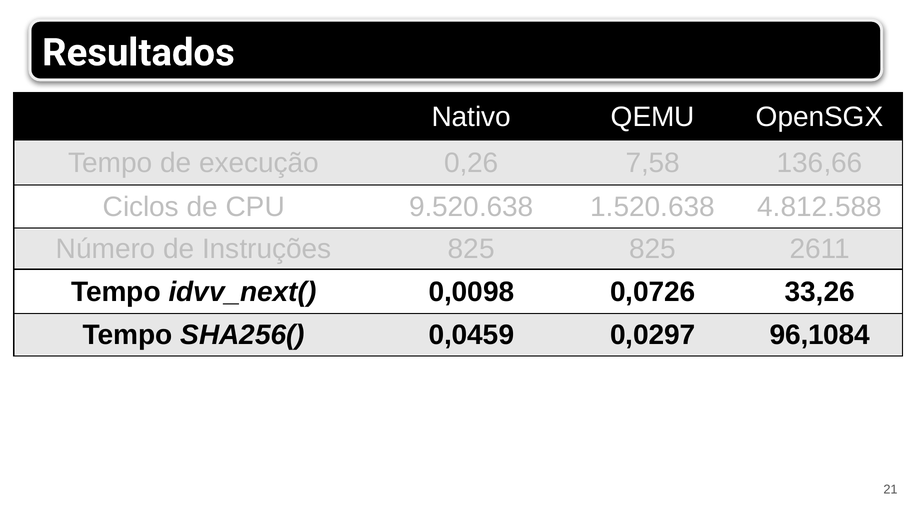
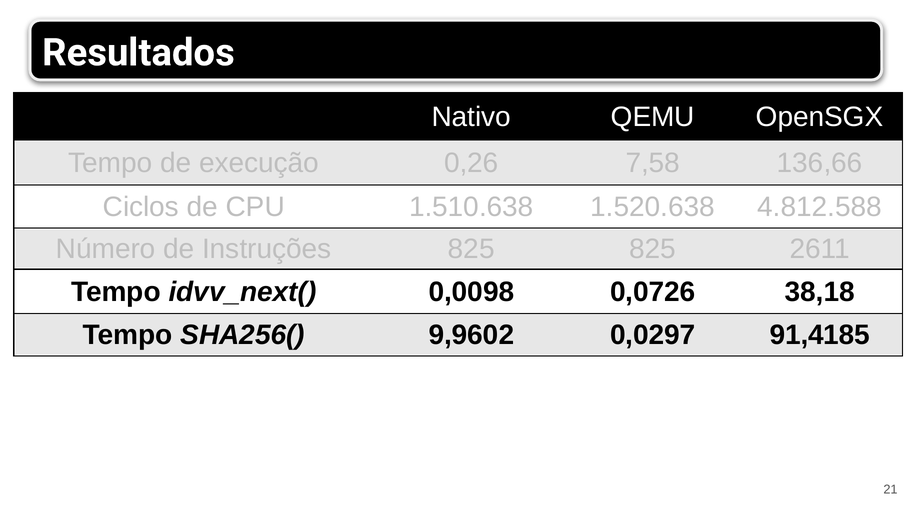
9.520.638: 9.520.638 -> 1.510.638 (471, 207)
33,26: 33,26 -> 38,18 (820, 292)
0,0459: 0,0459 -> 9,9602 (471, 335)
96,1084: 96,1084 -> 91,4185 (820, 335)
